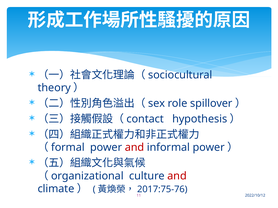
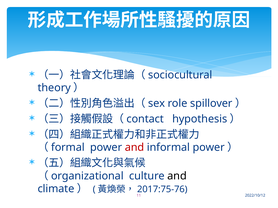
and colour: red -> black (177, 176)
